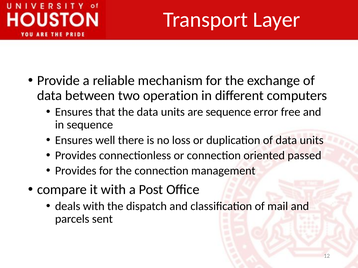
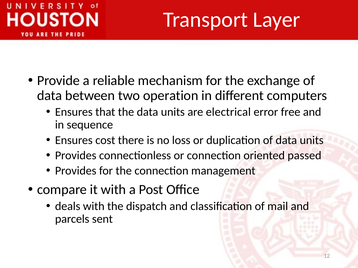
are sequence: sequence -> electrical (228, 112)
well: well -> cost (105, 140)
